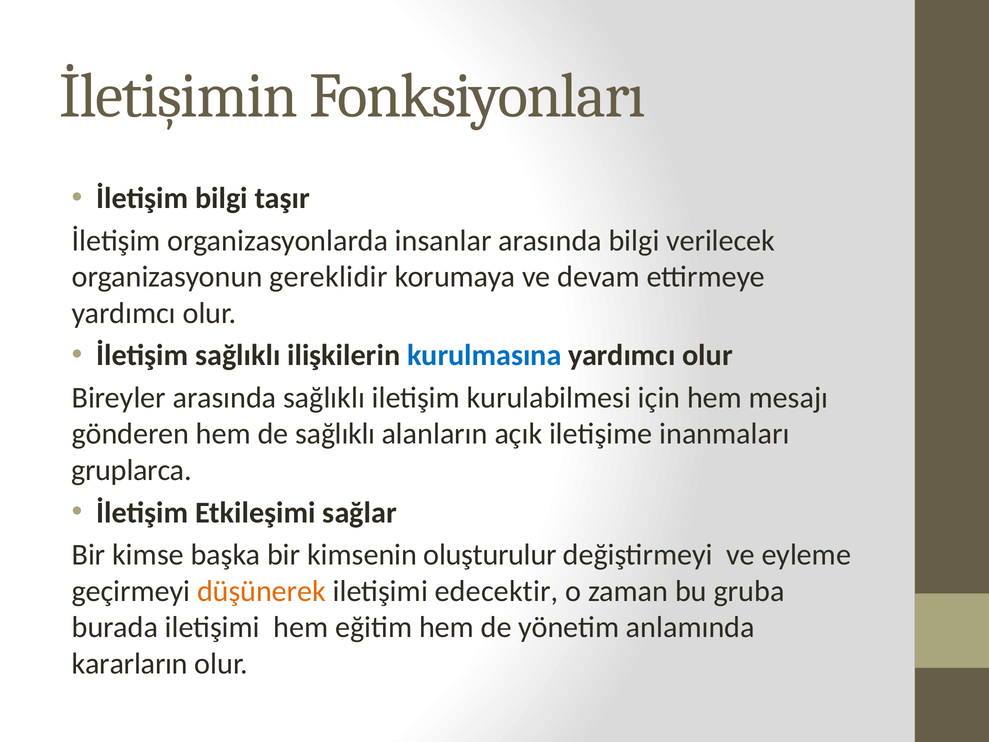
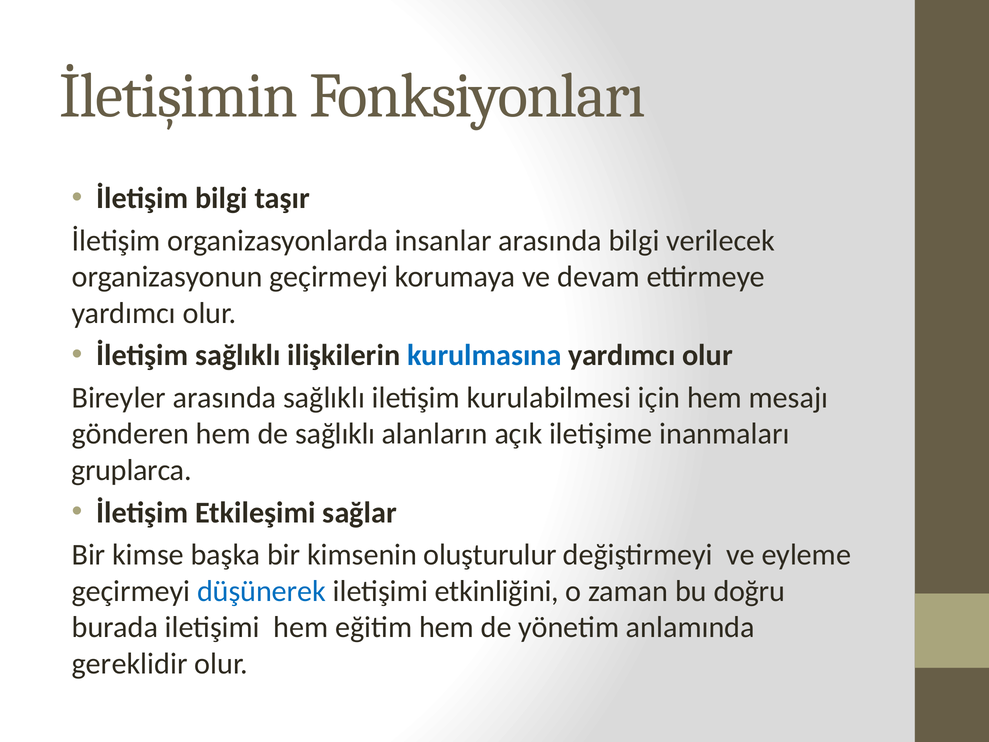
organizasyonun gereklidir: gereklidir -> geçirmeyi (329, 277)
düşünerek colour: orange -> blue (261, 591)
edecektir: edecektir -> etkinliğini (497, 591)
gruba: gruba -> doğru (749, 591)
kararların: kararların -> gereklidir (130, 663)
